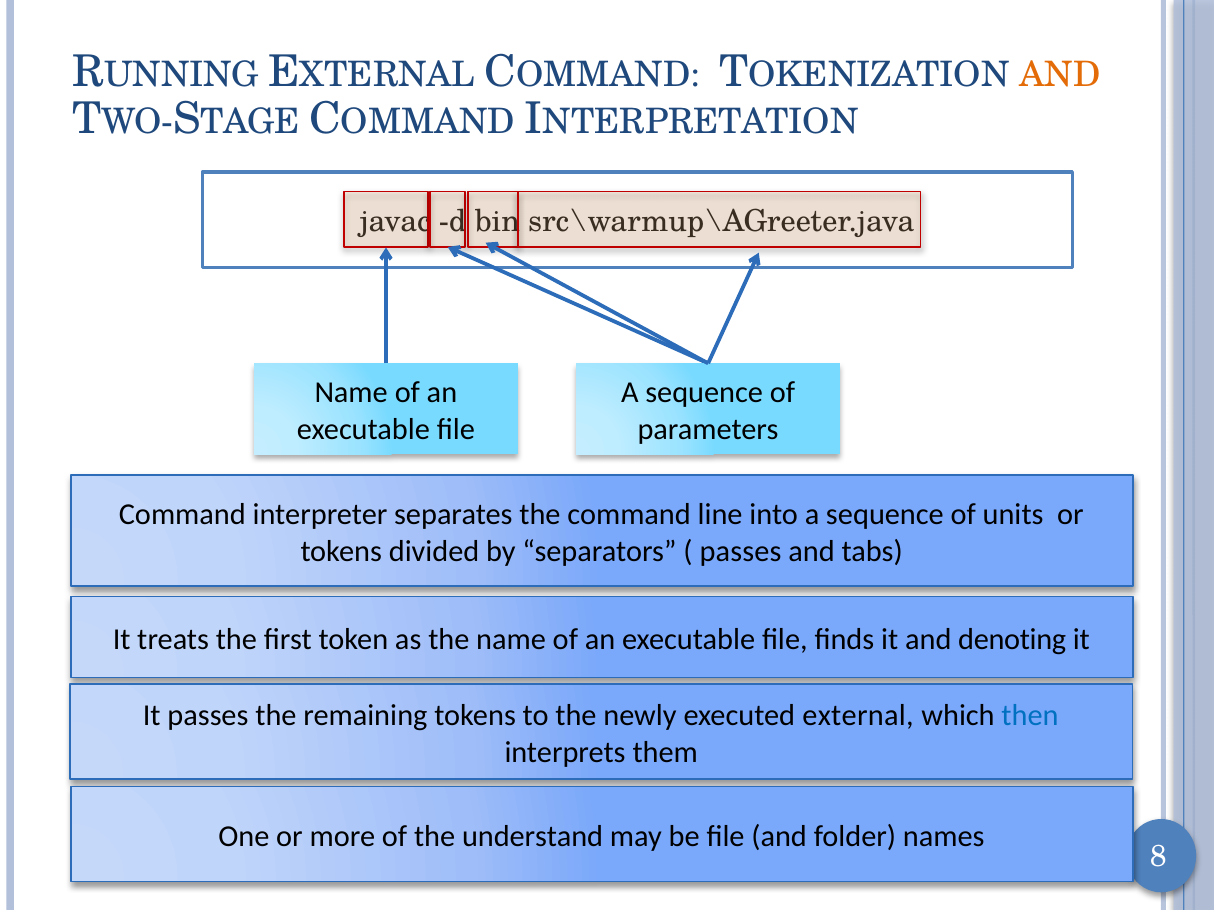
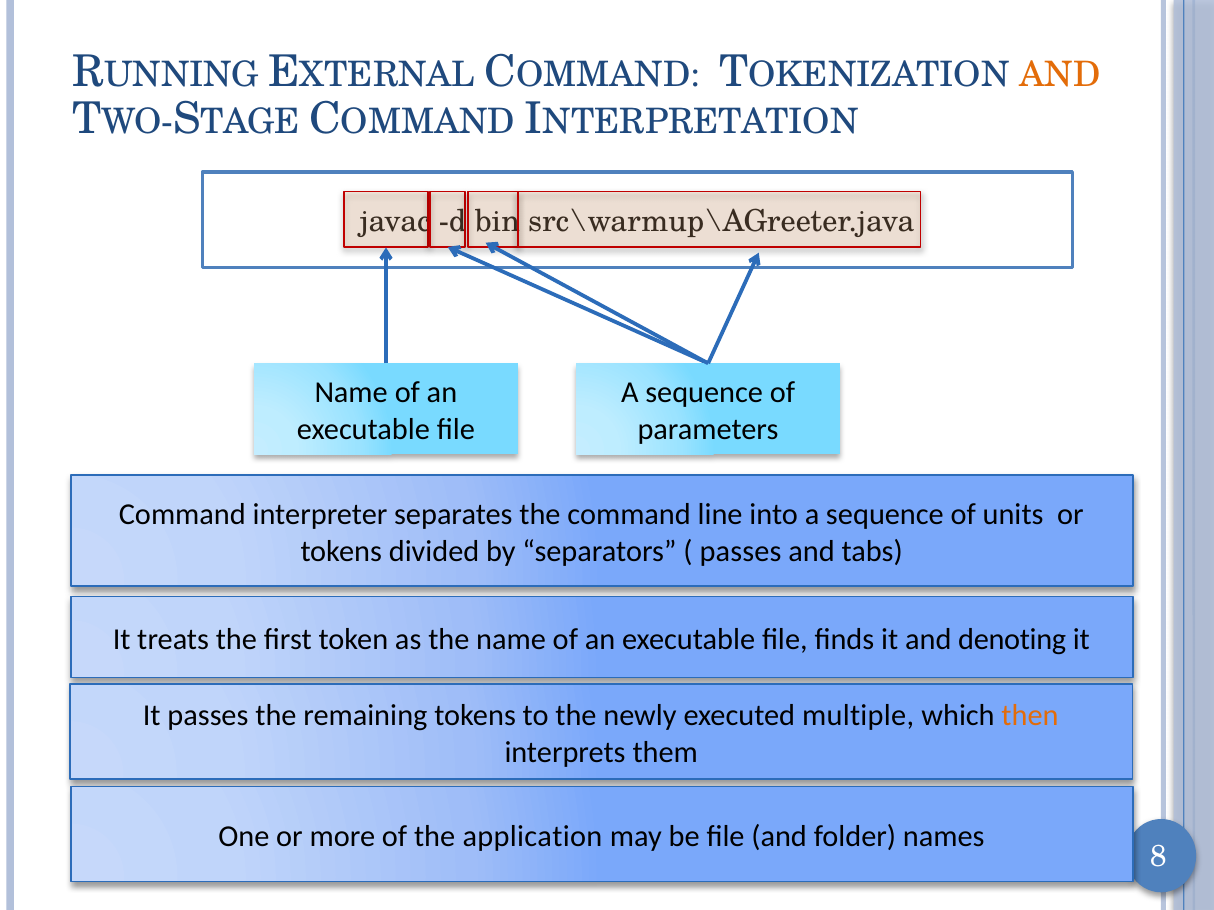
external: external -> multiple (858, 716)
then colour: blue -> orange (1030, 716)
understand: understand -> application (532, 837)
